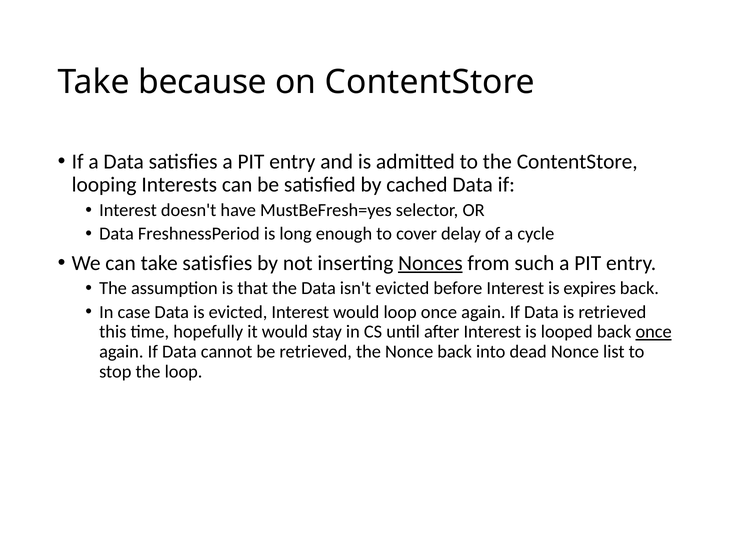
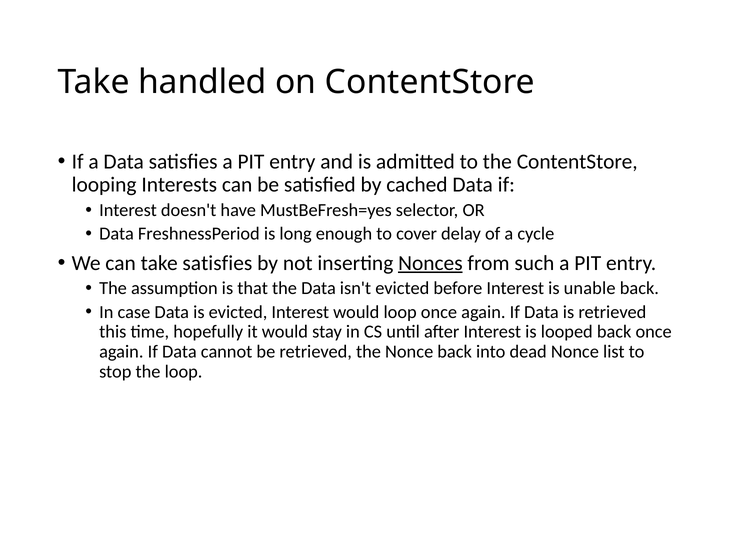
because: because -> handled (202, 82)
expires: expires -> unable (590, 289)
once underline: present -> none (654, 332)
